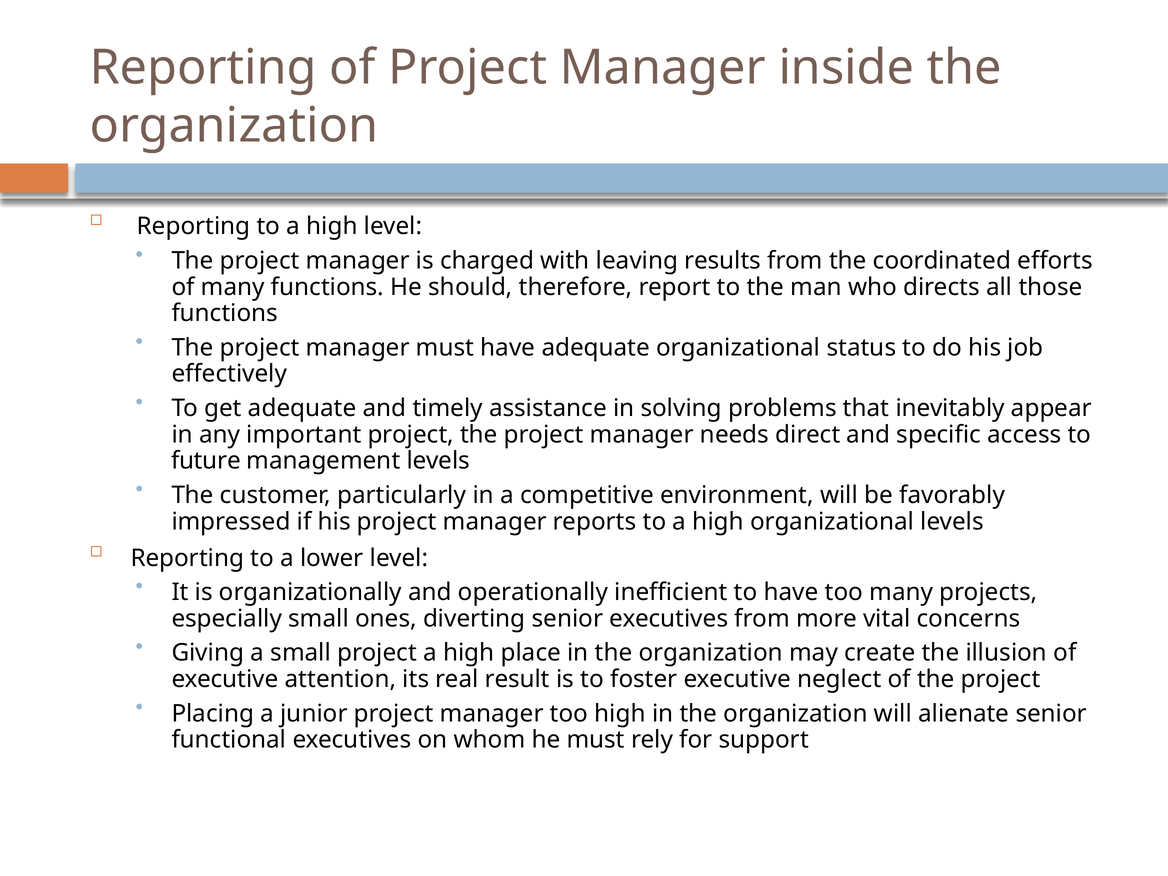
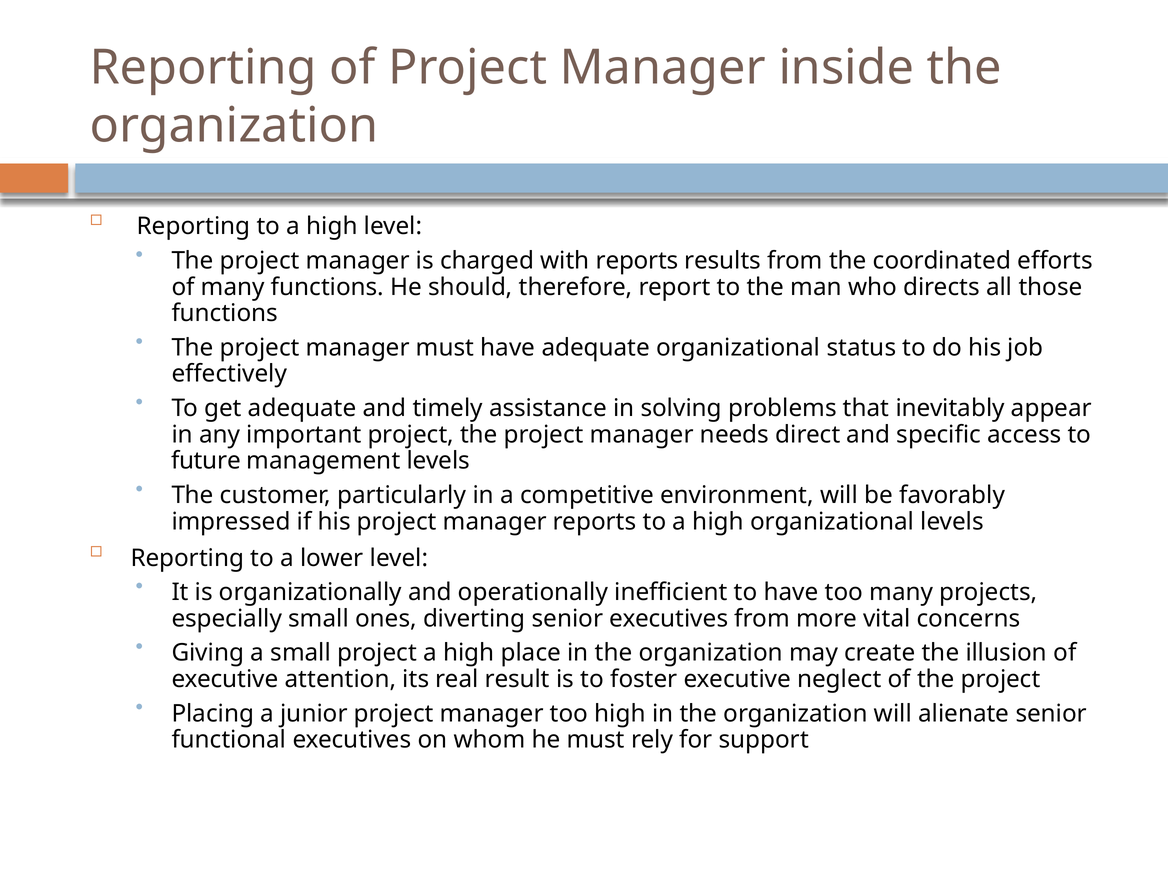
with leaving: leaving -> reports (637, 261)
